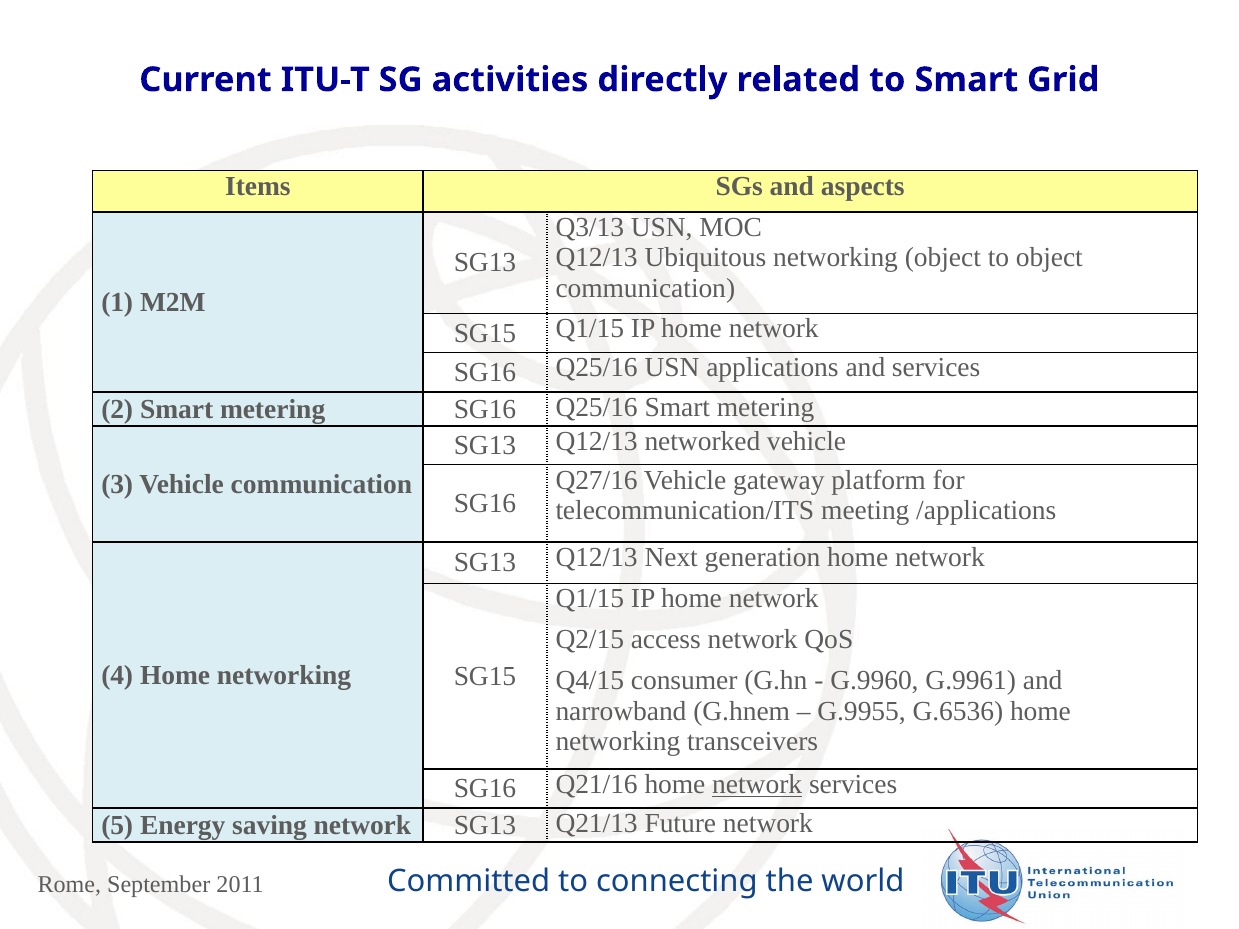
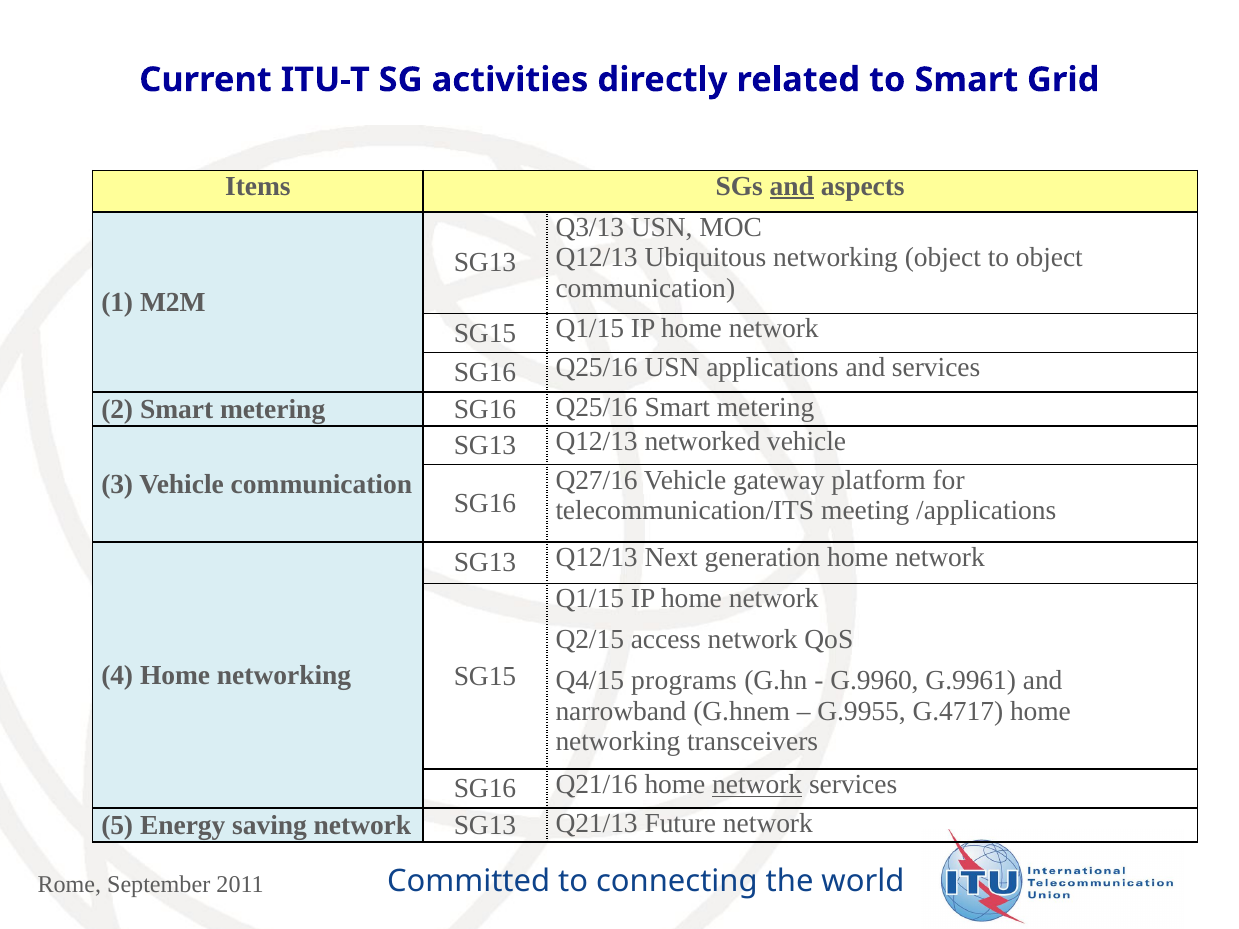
and underline: none -> present (792, 186)
consumer: consumer -> programs (684, 681)
G.6536: G.6536 -> G.4717 (958, 711)
